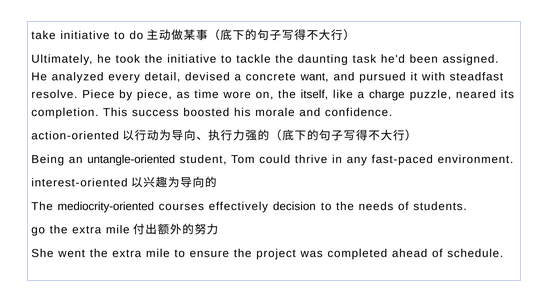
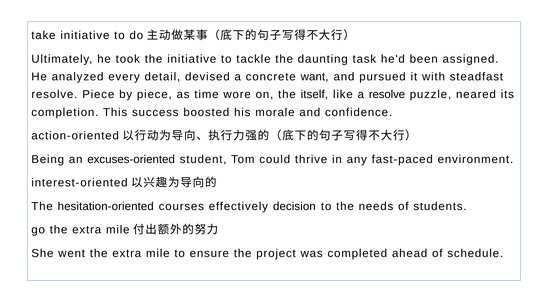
a charge: charge -> resolve (387, 95)
untangle-oriented: untangle-oriented -> excuses-oriented (131, 159)
mediocrity-oriented: mediocrity-oriented -> hesitation-oriented (106, 207)
